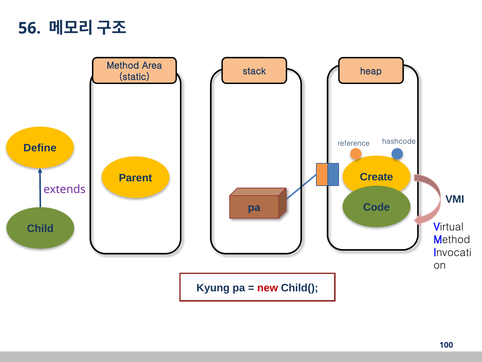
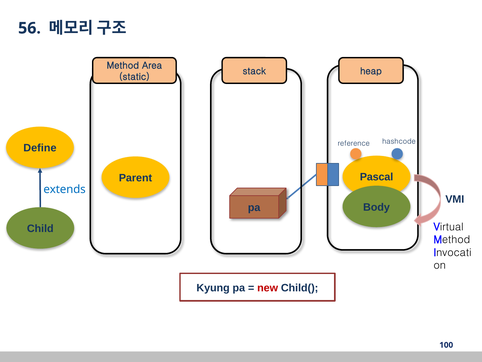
Create: Create -> Pascal (377, 177)
extends colour: purple -> blue (65, 189)
Code: Code -> Body (376, 207)
